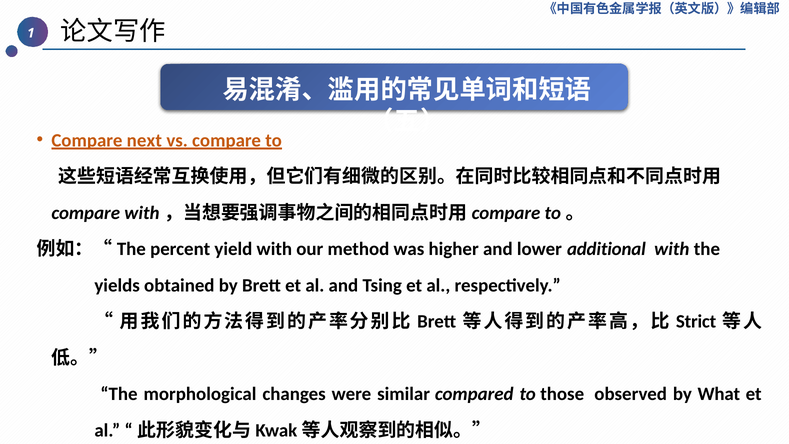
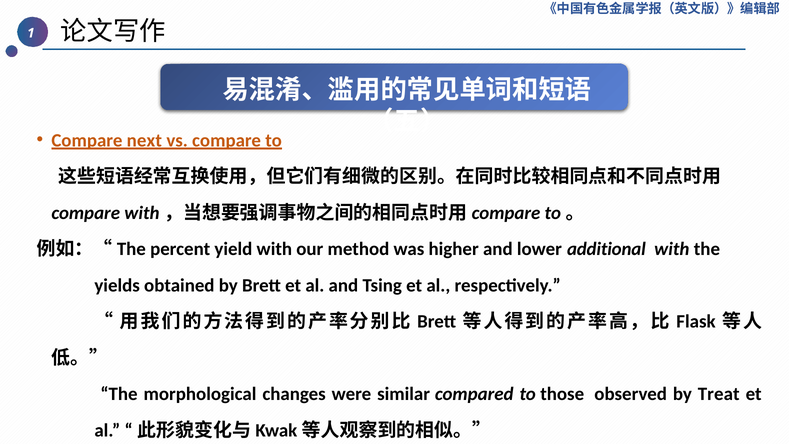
Strict: Strict -> Flask (696, 322)
What: What -> Treat (719, 394)
